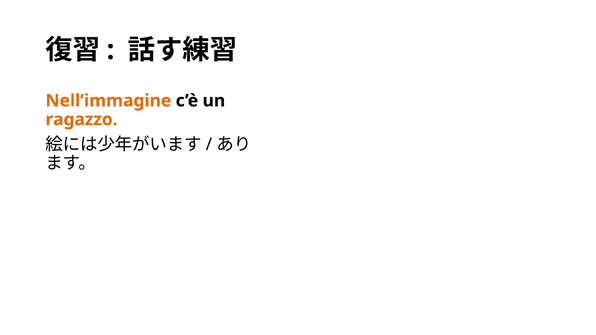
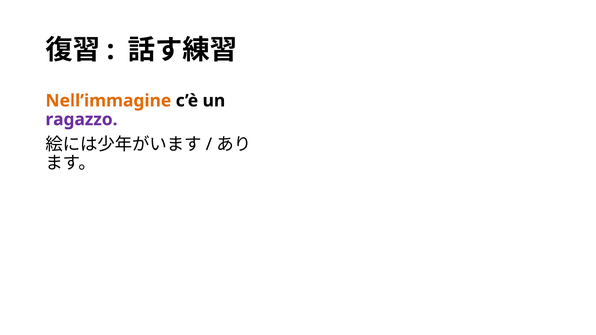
ragazzo colour: orange -> purple (81, 120)
